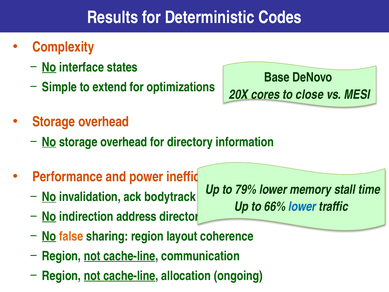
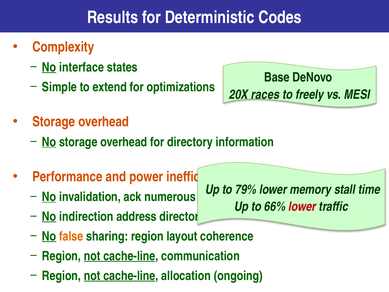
cores: cores -> races (265, 95)
close: close -> freely (310, 95)
bodytrack: bodytrack -> numerous (170, 197)
lower colour: blue -> red (302, 206)
